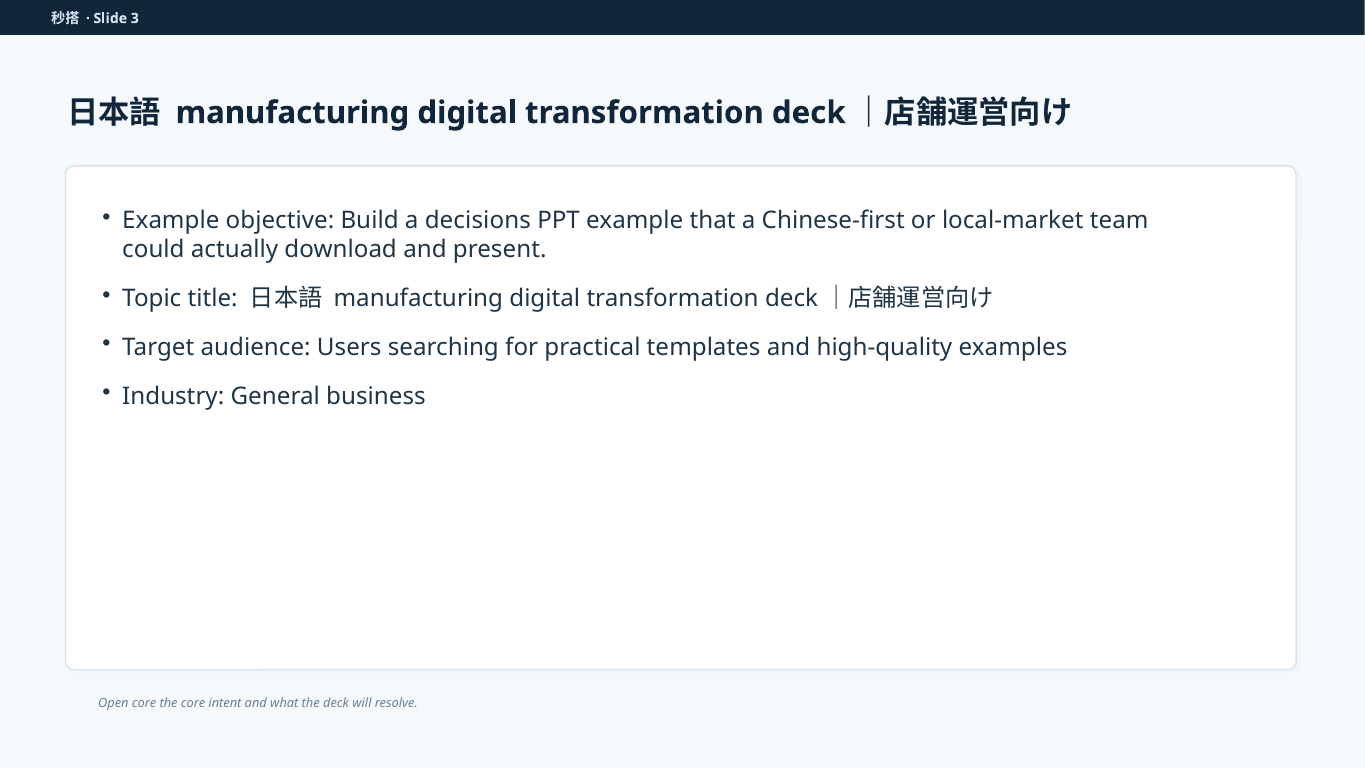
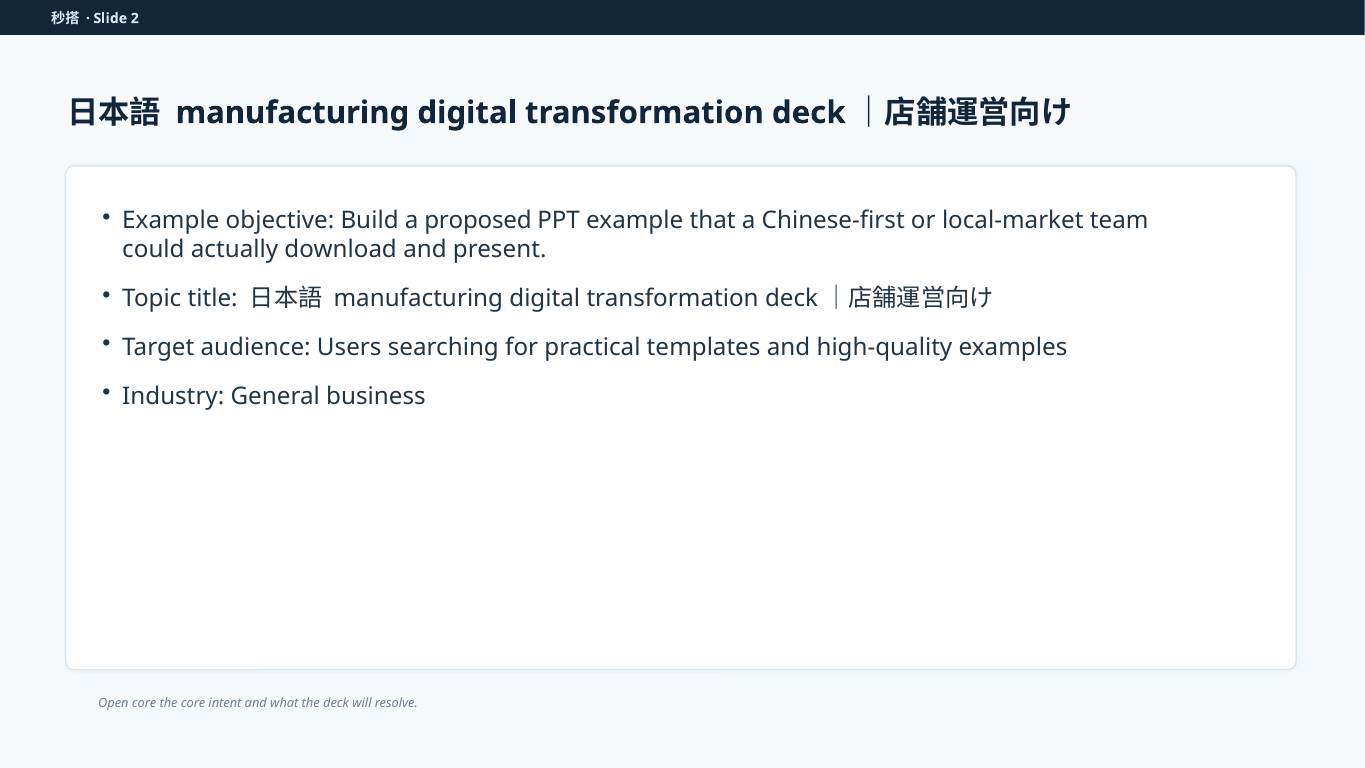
3: 3 -> 2 (135, 18)
decisions: decisions -> proposed (478, 221)
